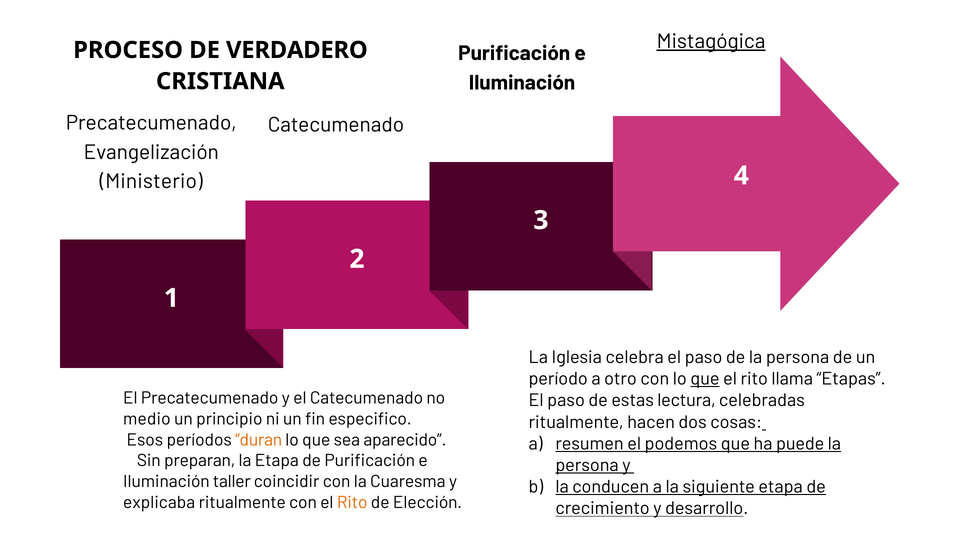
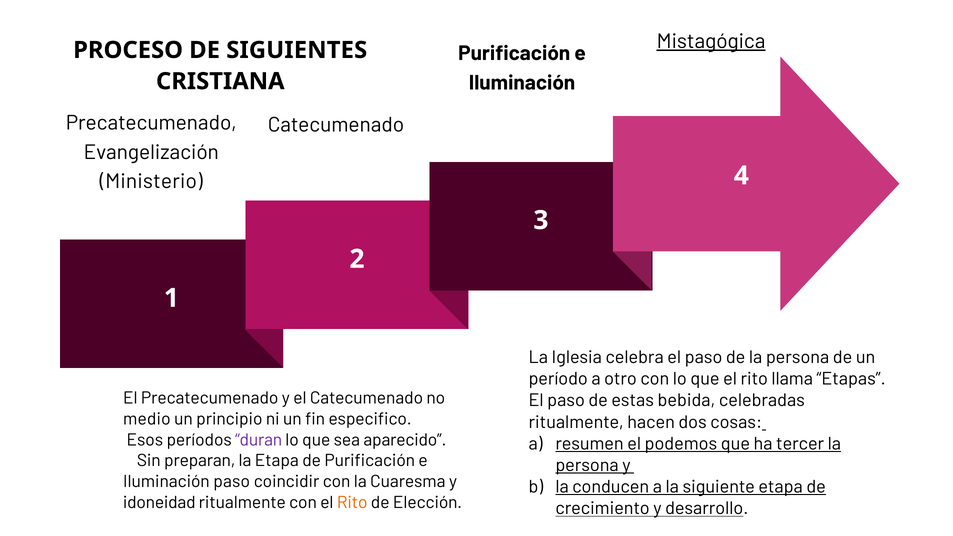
VERDADERO: VERDADERO -> SIGUIENTES (297, 50)
que underline: present -> none (705, 379)
lectura: lectura -> bebida (686, 401)
duran colour: orange -> purple (259, 440)
puede: puede -> tercer (800, 444)
Iluminación taller: taller -> paso (232, 482)
explicaba: explicaba -> idoneidad (159, 502)
